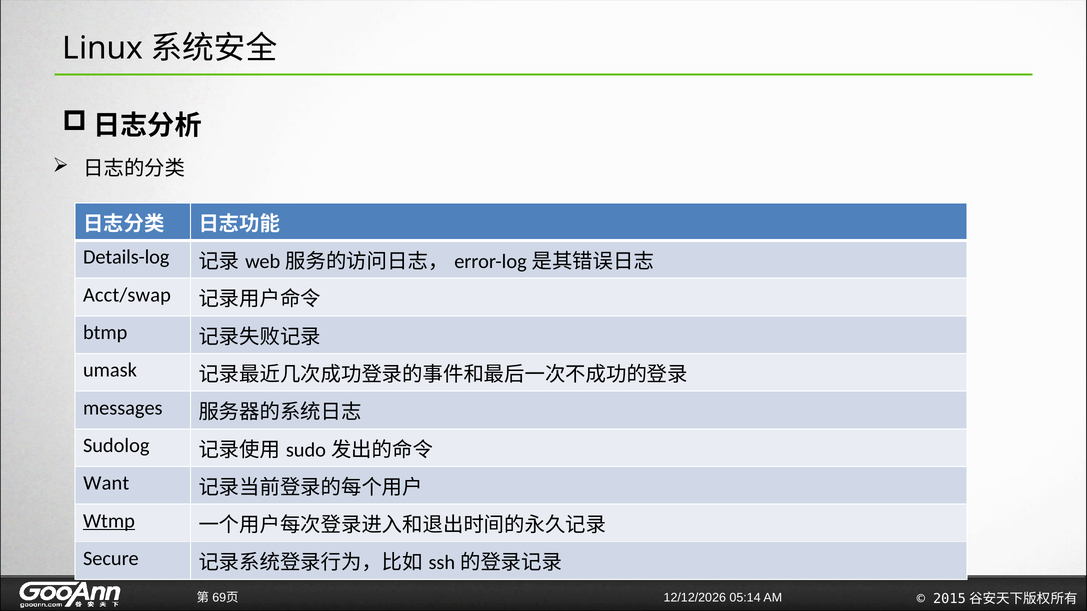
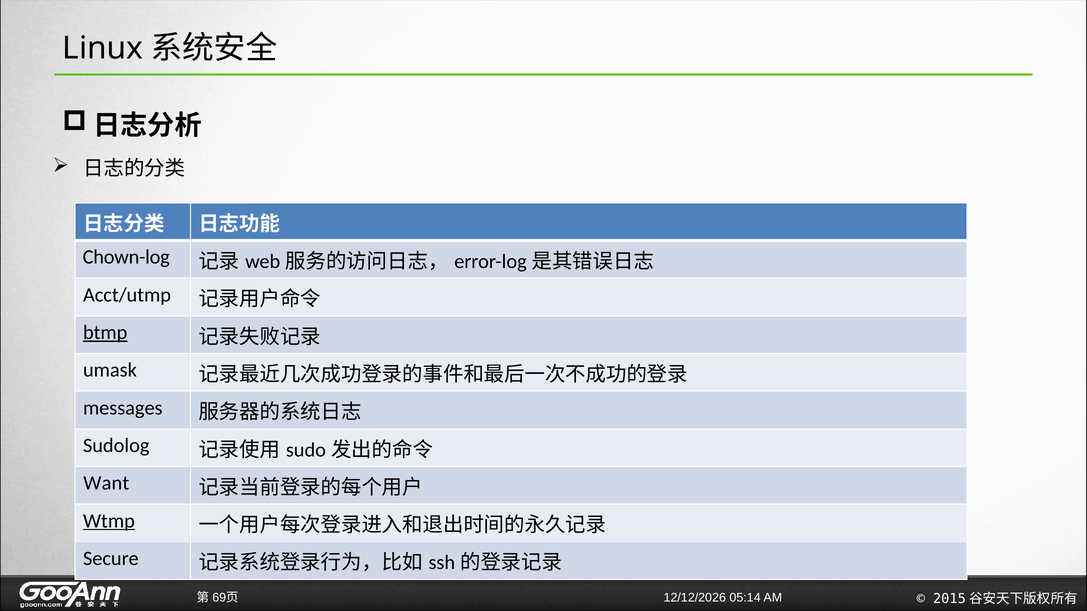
Details-log: Details-log -> Chown-log (126, 257)
Acct/swap: Acct/swap -> Acct/utmp (127, 295)
btmp underline: none -> present (105, 333)
